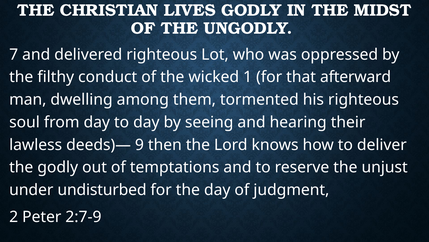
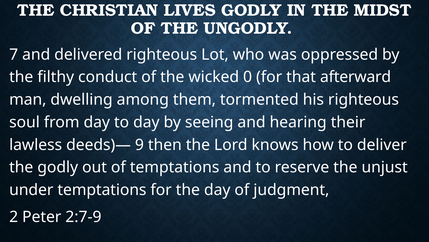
1: 1 -> 0 (248, 77)
under undisturbed: undisturbed -> temptations (102, 190)
